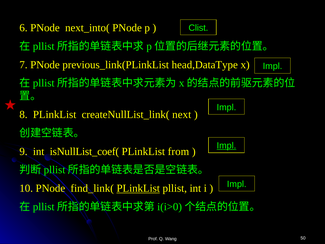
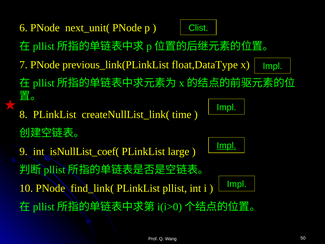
next_into(: next_into( -> next_unit( (87, 28)
head,DataType: head,DataType -> float,DataType (205, 65)
next: next -> time (182, 114)
from: from -> large (179, 151)
PLinkList underline: present -> none (138, 188)
